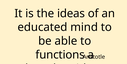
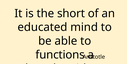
ideas: ideas -> short (71, 13)
